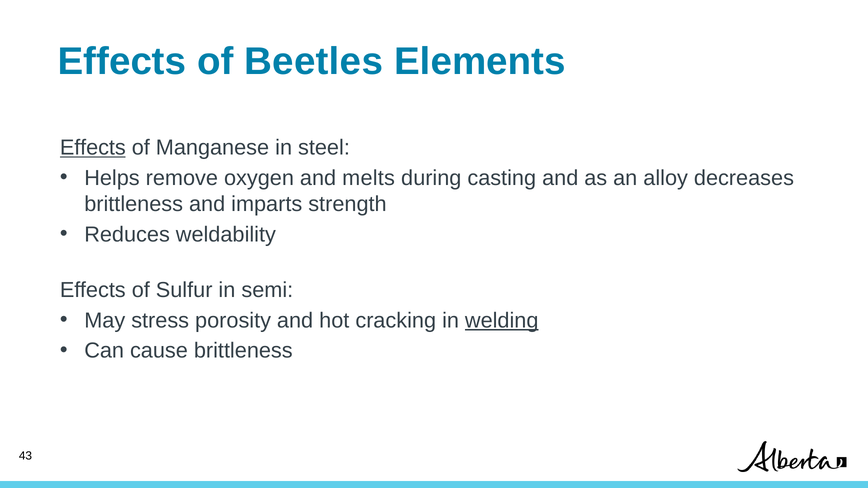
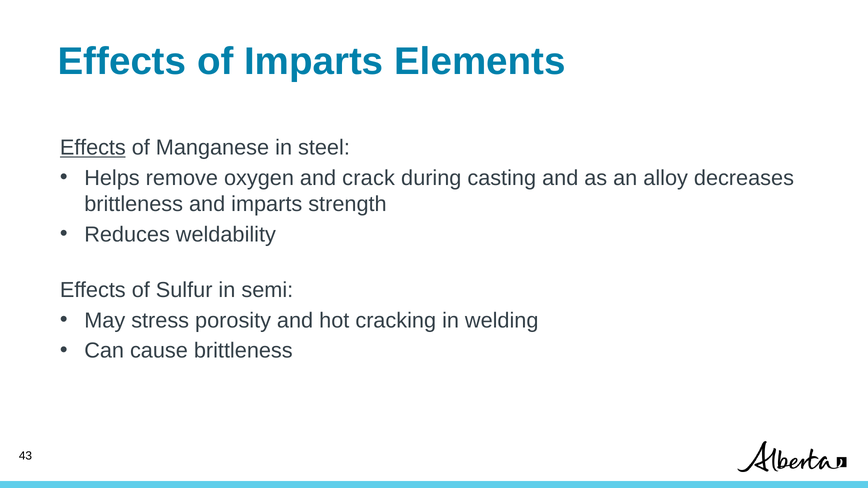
of Beetles: Beetles -> Imparts (314, 61)
melts: melts -> crack (369, 178)
welding underline: present -> none (502, 321)
